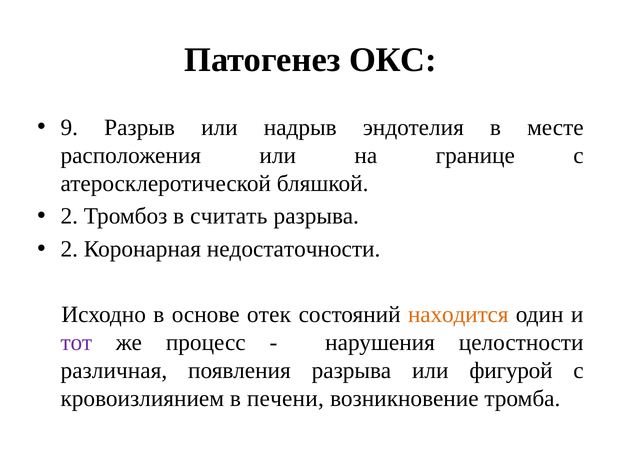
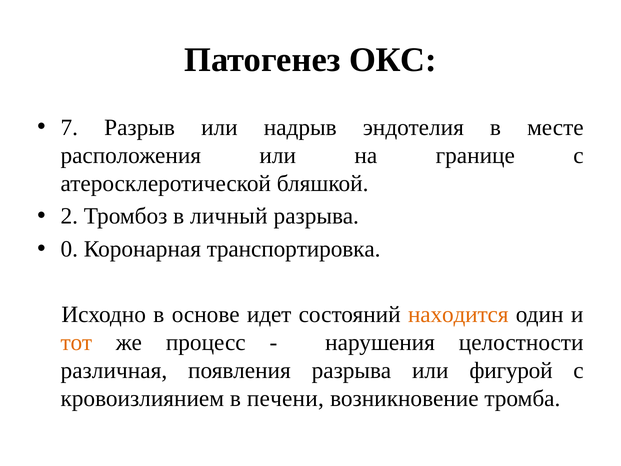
9: 9 -> 7 (69, 127)
считать: считать -> личный (229, 216)
2: 2 -> 0 (69, 249)
недостаточности: недостаточности -> транспортировка (294, 249)
отек: отек -> идет (269, 315)
тот colour: purple -> orange (76, 343)
